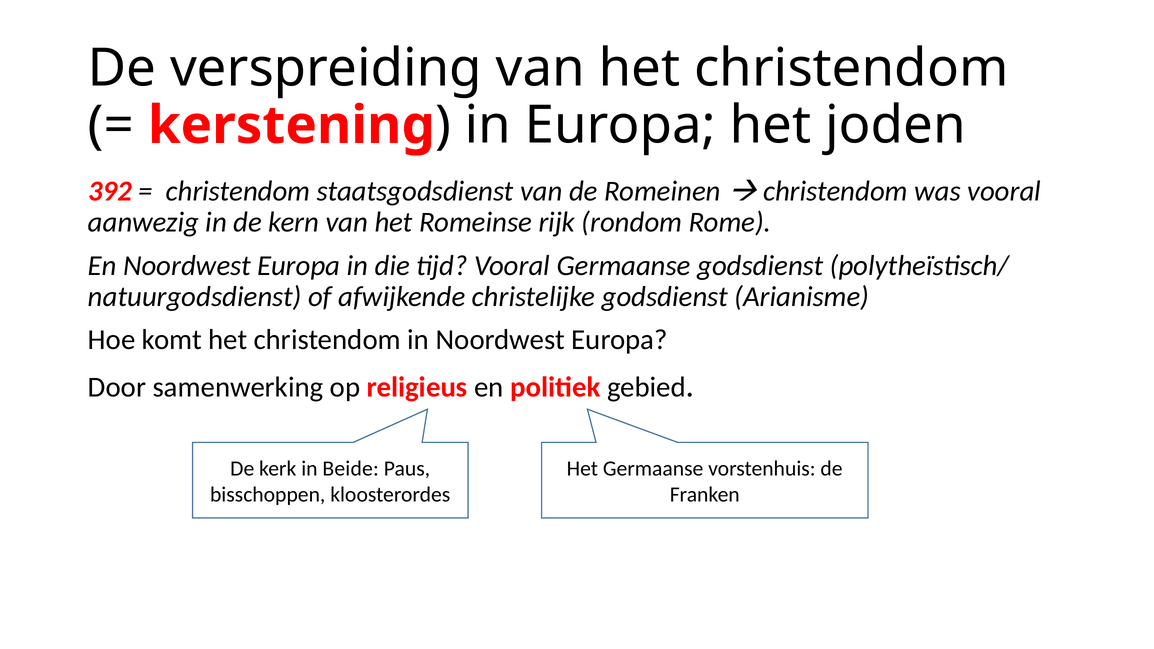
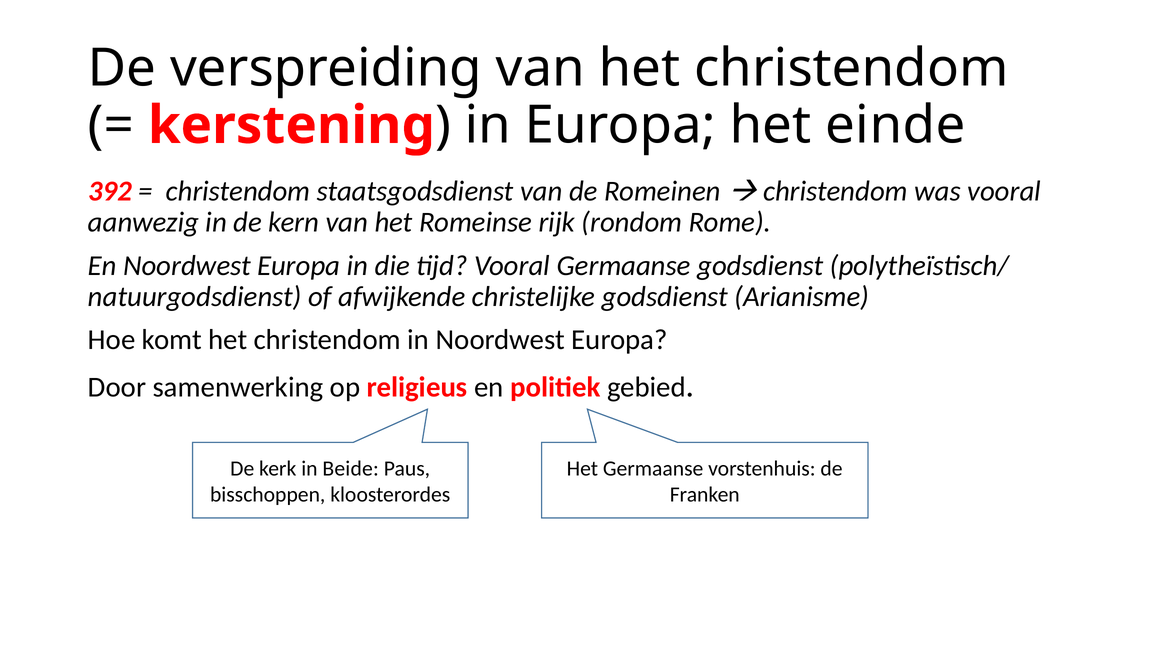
joden: joden -> einde (895, 125)
